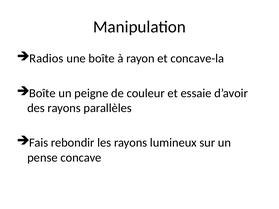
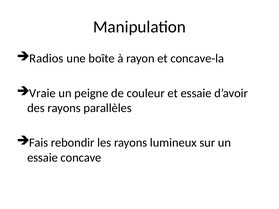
Boîte: Boîte -> Vraie (42, 93)
pense: pense -> essaie (43, 158)
